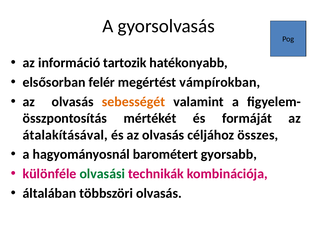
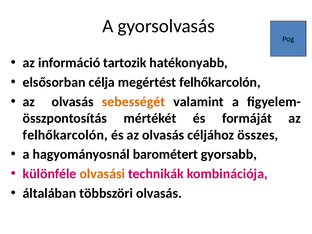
felér: felér -> célja (102, 82)
megértést vámpírokban: vámpírokban -> felhőkarcolón (220, 82)
átalakításával: átalakításával -> felhőkarcolón (65, 135)
olvasási colour: green -> orange (102, 174)
